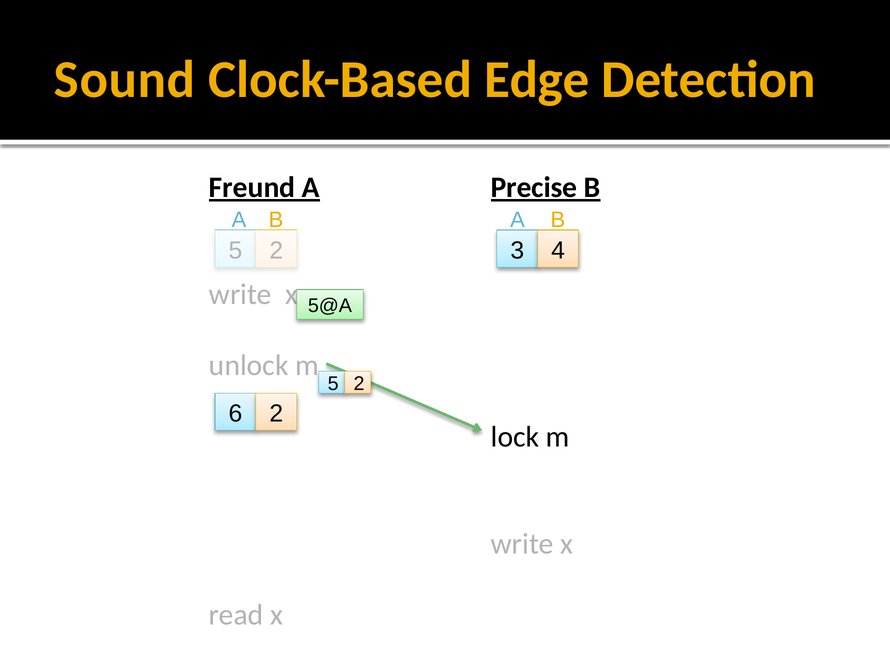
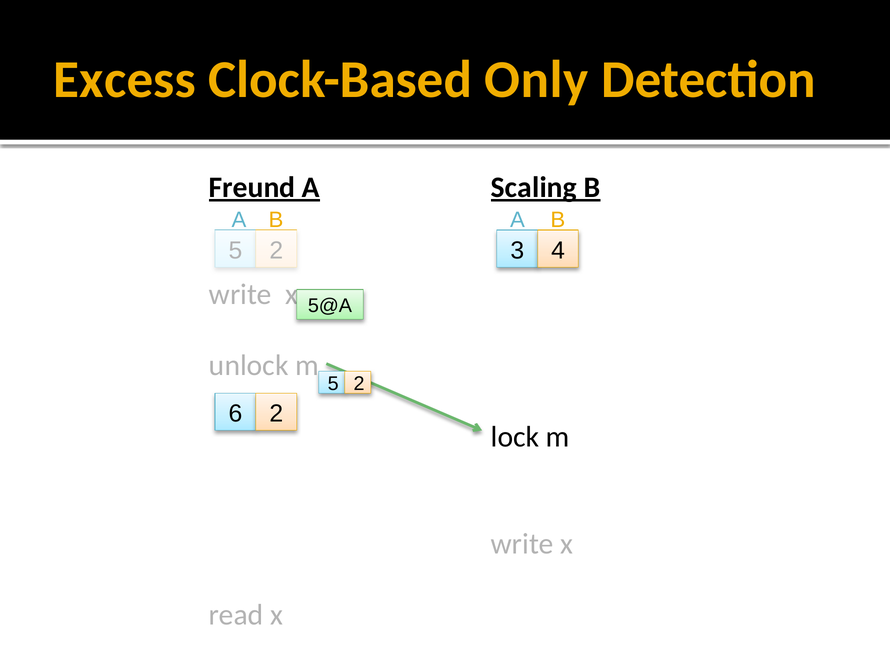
Sound: Sound -> Excess (125, 80)
Edge: Edge -> Only (537, 80)
Precise: Precise -> Scaling (534, 187)
